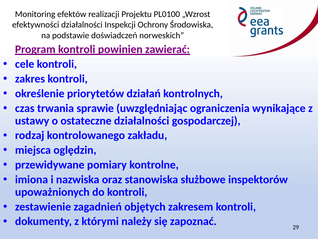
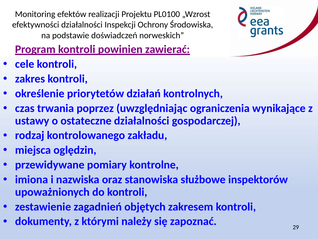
sprawie: sprawie -> poprzez (95, 108)
